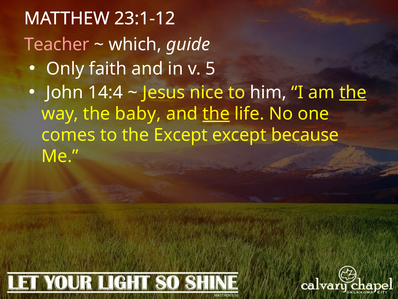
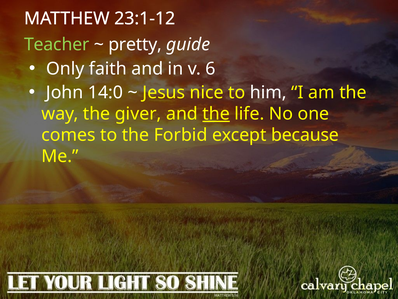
Teacher colour: pink -> light green (57, 44)
which: which -> pretty (135, 44)
5: 5 -> 6 (211, 69)
14:4: 14:4 -> 14:0 (105, 92)
the underline: present -> none (353, 92)
baby: baby -> giver (138, 114)
the Except: Except -> Forbid (181, 135)
